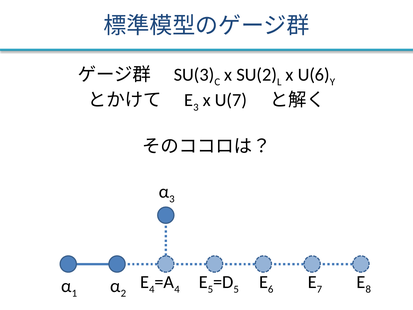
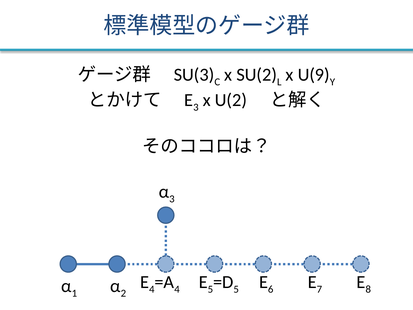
U(6: U(6 -> U(9 (314, 75)
U(7: U(7 -> U(2 (231, 100)
